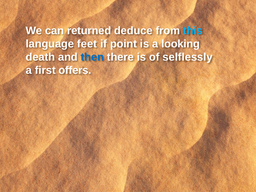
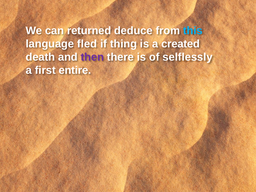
feet: feet -> fled (87, 44)
point: point -> thing (123, 44)
looking: looking -> created (181, 44)
then colour: blue -> purple (92, 57)
offers: offers -> entire (75, 70)
